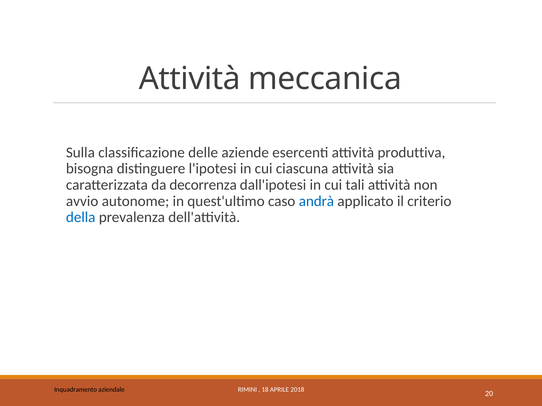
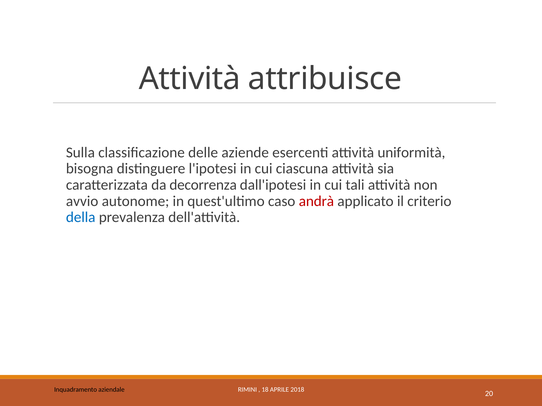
meccanica: meccanica -> attribuisce (325, 79)
produttiva: produttiva -> uniformità (411, 153)
andrà colour: blue -> red (316, 201)
